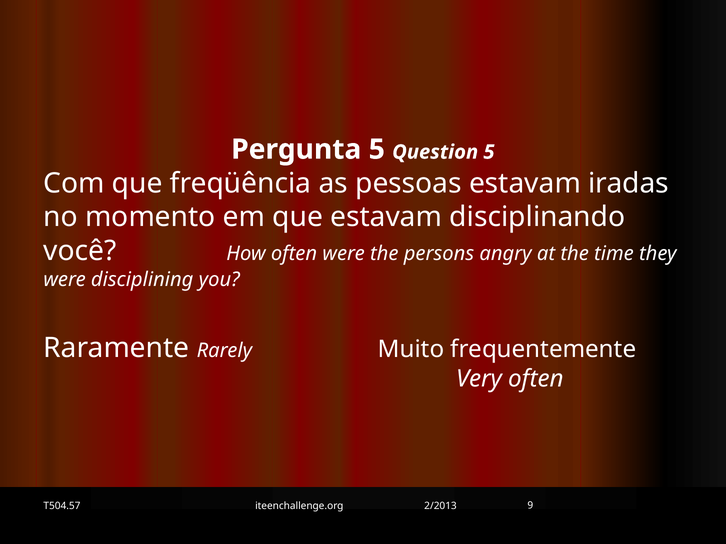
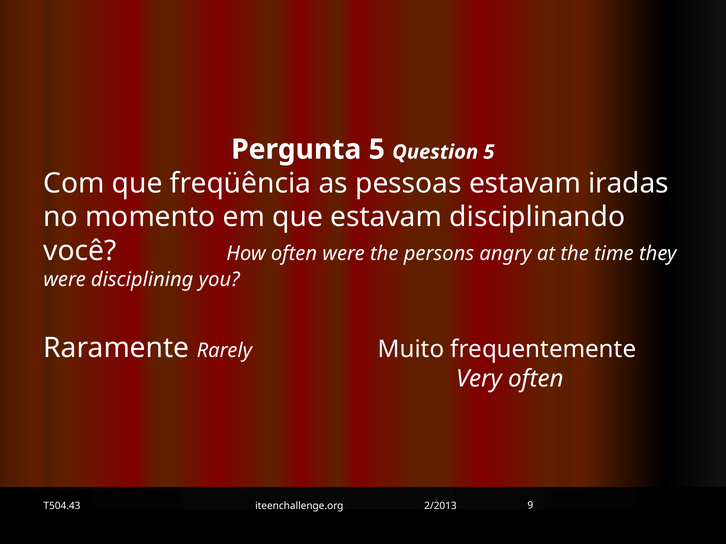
T504.57: T504.57 -> T504.43 (62, 506)
